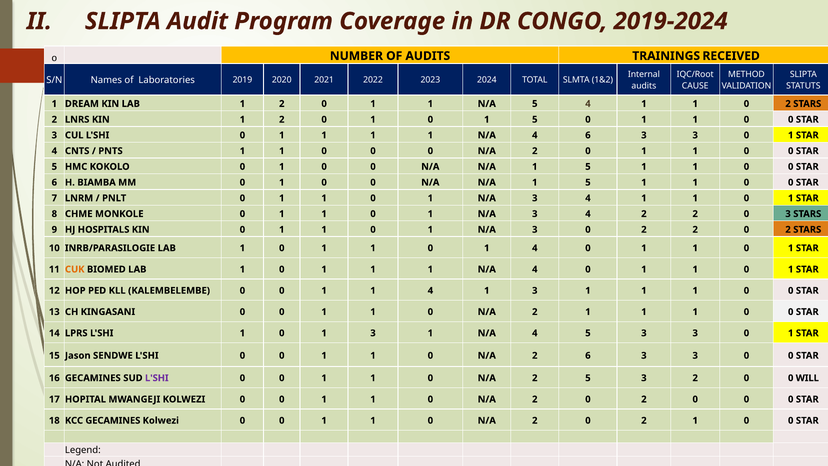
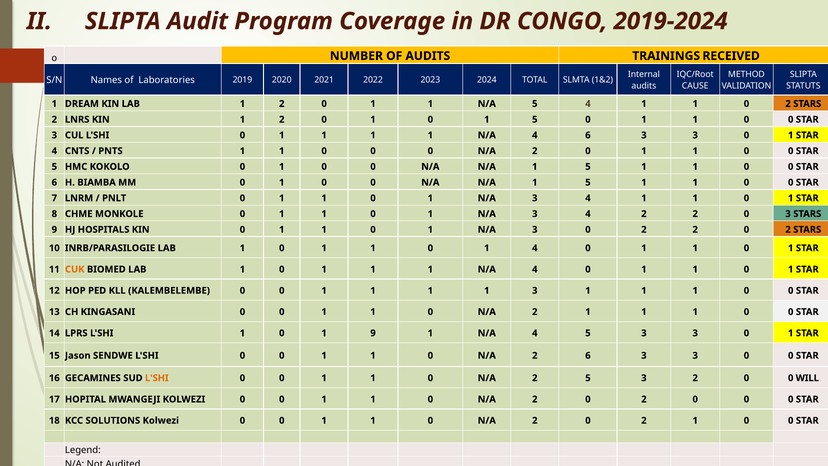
4: 4 -> 1 (430, 290)
0 1 3: 3 -> 9 (373, 333)
L'SHI colour: purple -> orange (157, 378)
KCC GECAMINES: GECAMINES -> SOLUTIONS (113, 420)
